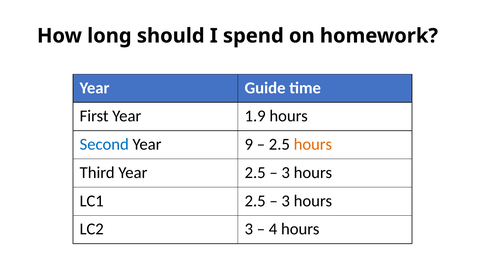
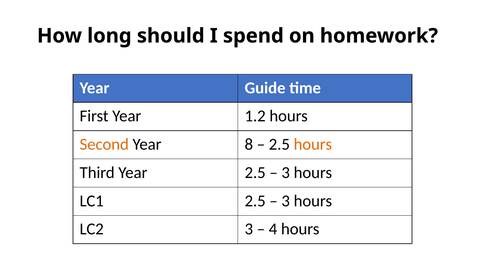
1.9: 1.9 -> 1.2 (255, 116)
Second colour: blue -> orange (104, 144)
9: 9 -> 8 (249, 144)
